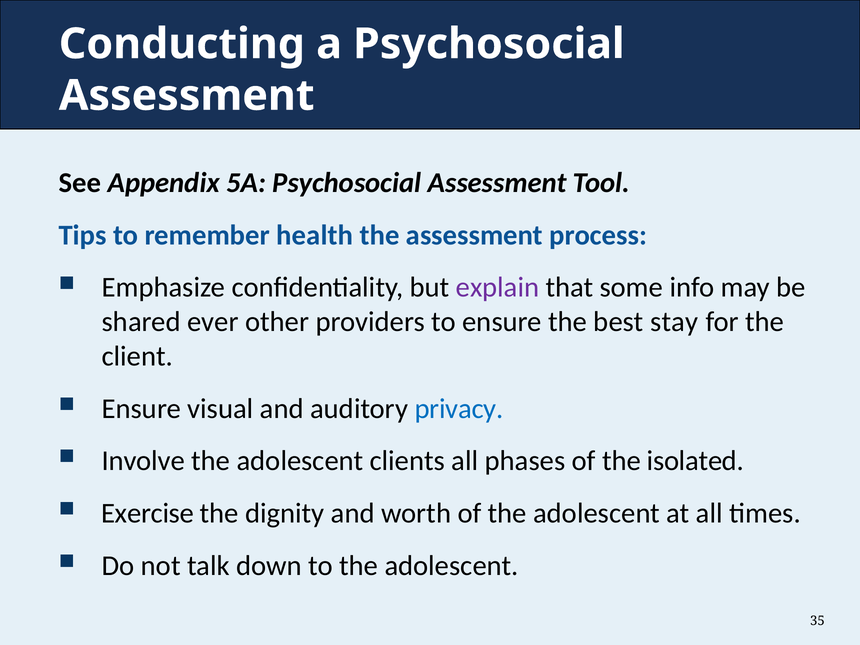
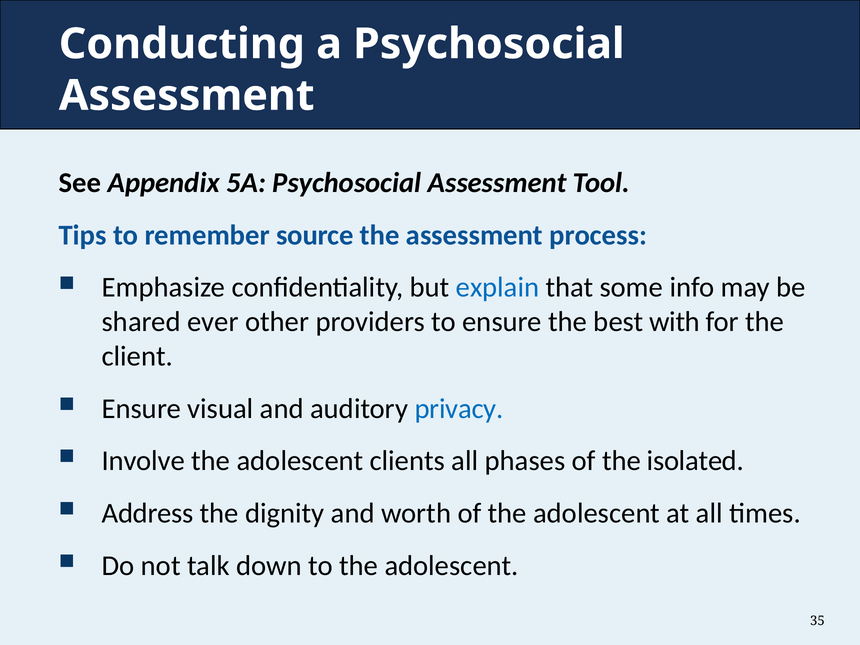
health: health -> source (315, 235)
explain colour: purple -> blue (497, 288)
stay: stay -> with (675, 322)
Exercise: Exercise -> Address (148, 513)
